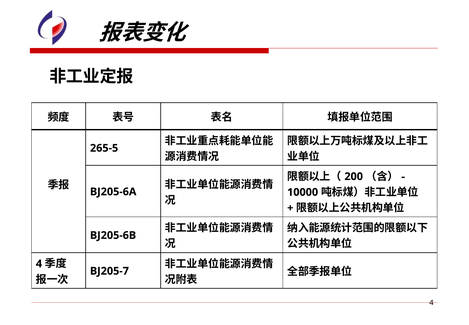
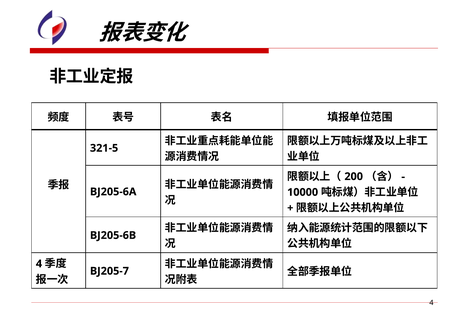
265-5: 265-5 -> 321-5 (104, 148)
